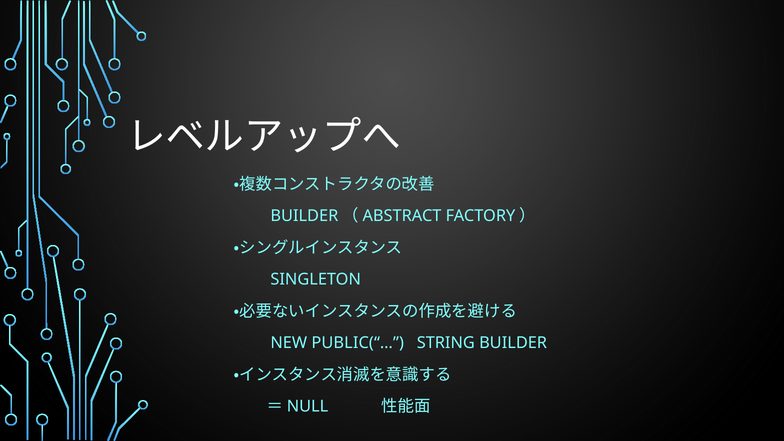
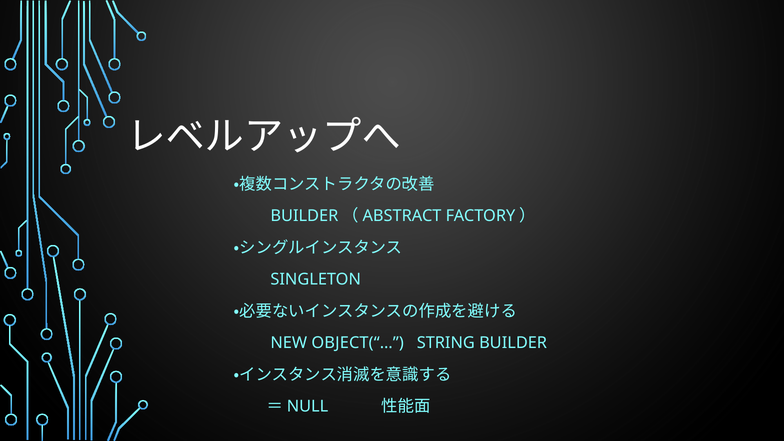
PUBLIC(“…: PUBLIC(“… -> OBJECT(“… (358, 343)
